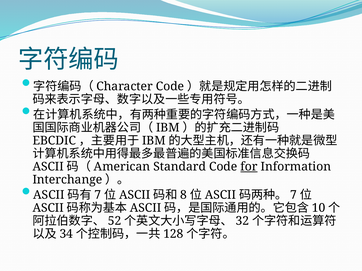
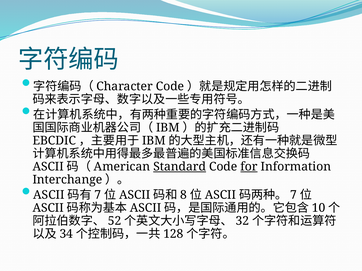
Standard underline: none -> present (180, 167)
